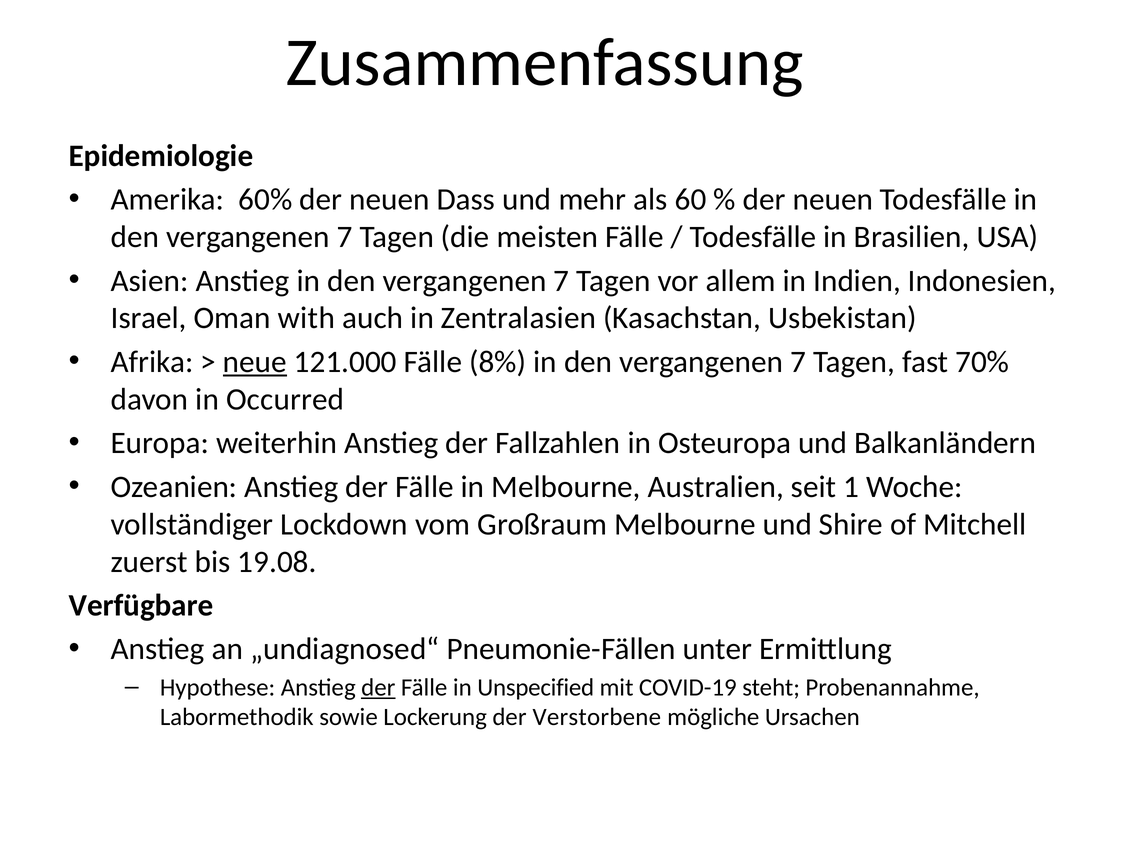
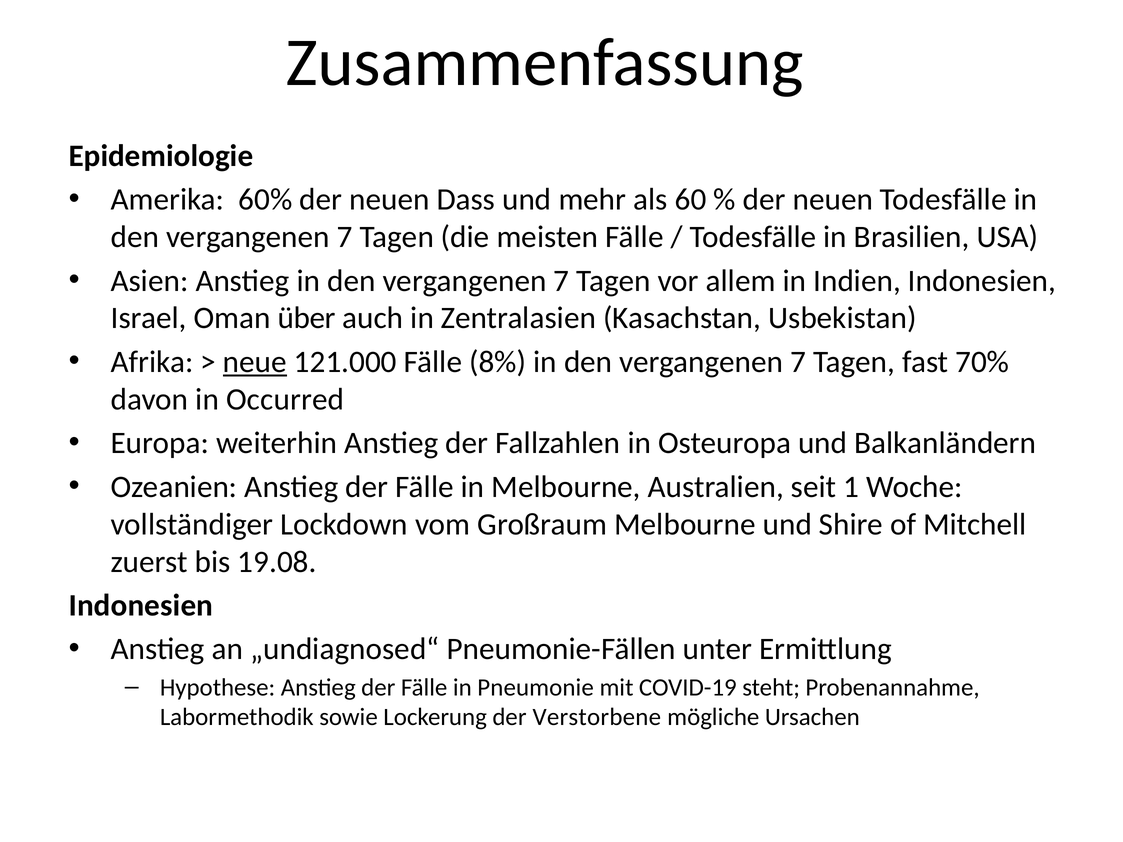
with: with -> über (307, 318)
Verfügbare: Verfügbare -> Indonesien (141, 606)
der underline: present -> none (378, 688)
Unspecified: Unspecified -> Pneumonie (536, 688)
